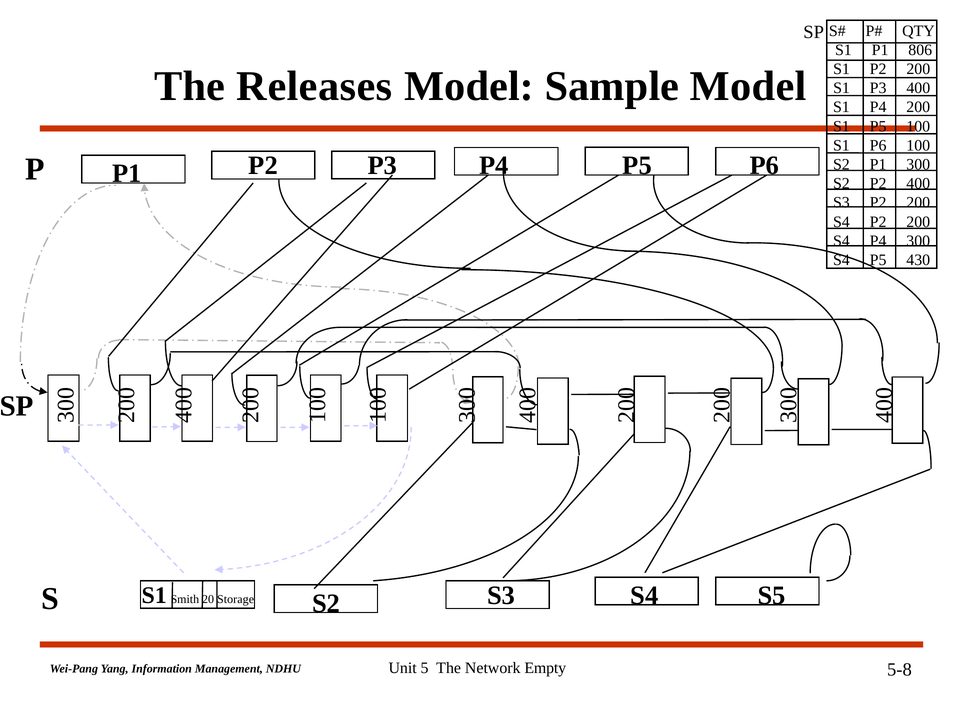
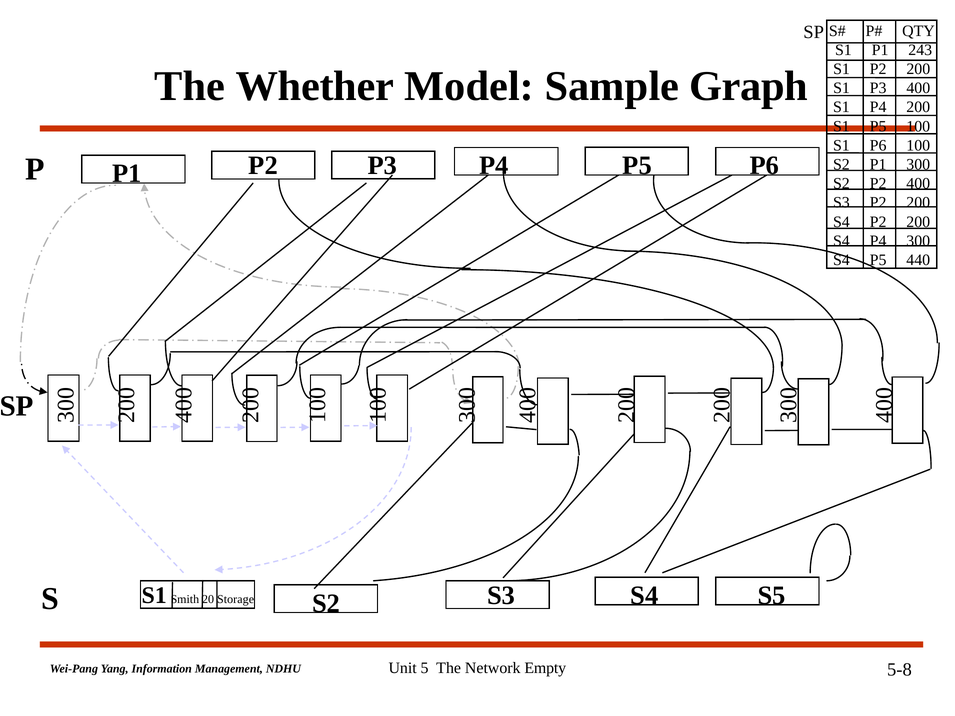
806: 806 -> 243 (920, 50)
Releases: Releases -> Whether (315, 86)
Sample Model: Model -> Graph (749, 86)
430: 430 -> 440 (918, 260)
